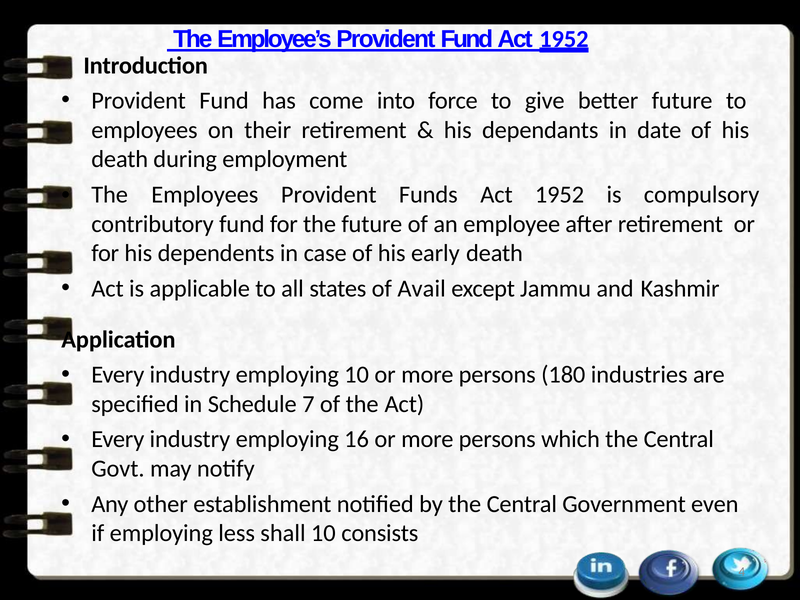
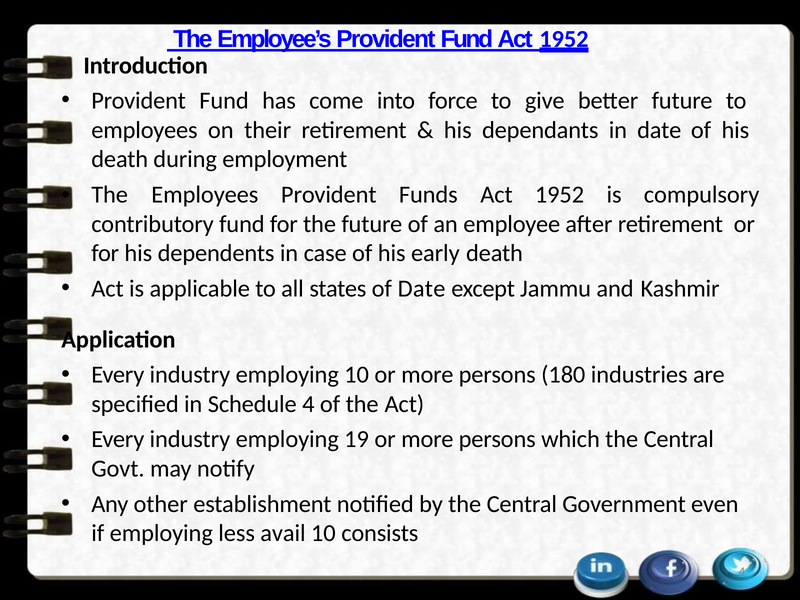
of Avail: Avail -> Date (422, 288)
Schedule 7: 7 -> 4 (308, 404)
16: 16 -> 19 (357, 439)
shall: shall -> avail (283, 533)
